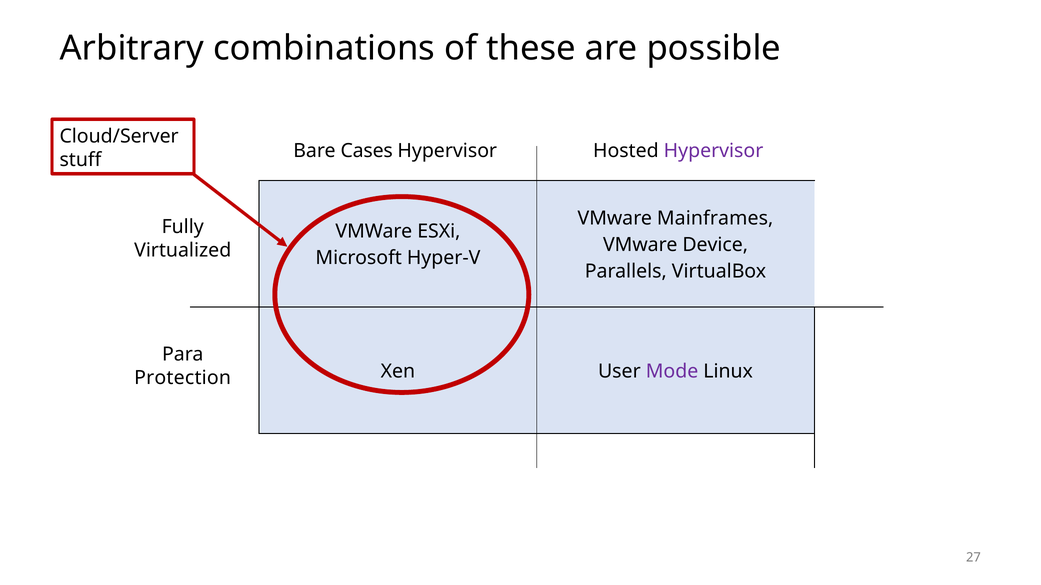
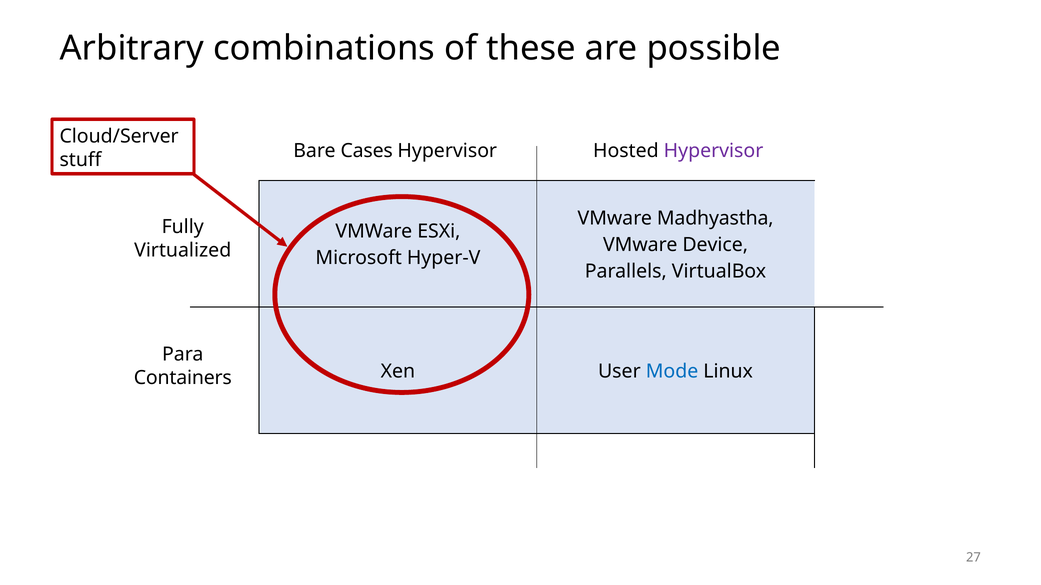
Mainframes: Mainframes -> Madhyastha (715, 218)
Mode colour: purple -> blue (672, 372)
Protection: Protection -> Containers (183, 378)
